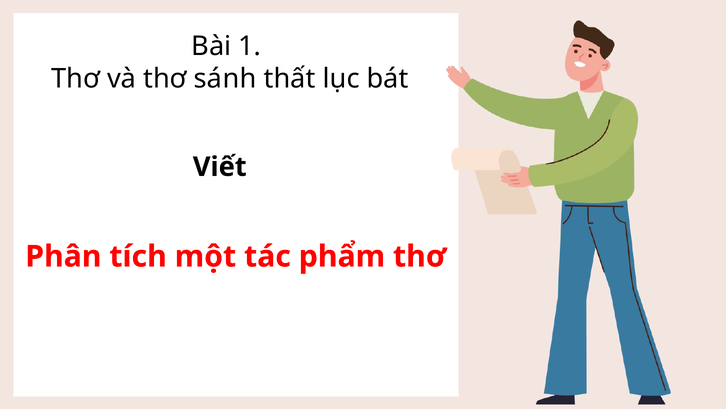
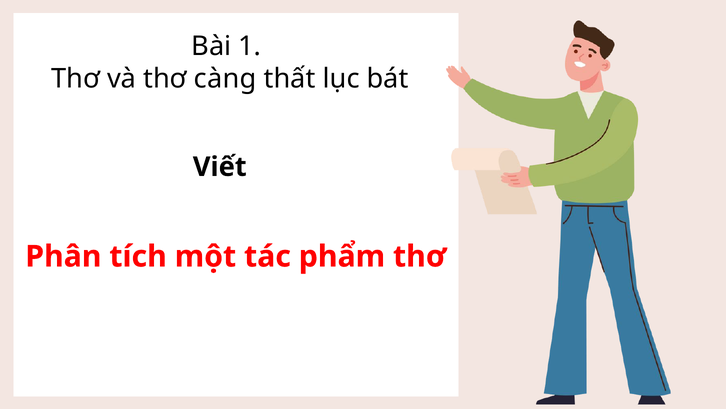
sánh: sánh -> càng (225, 79)
